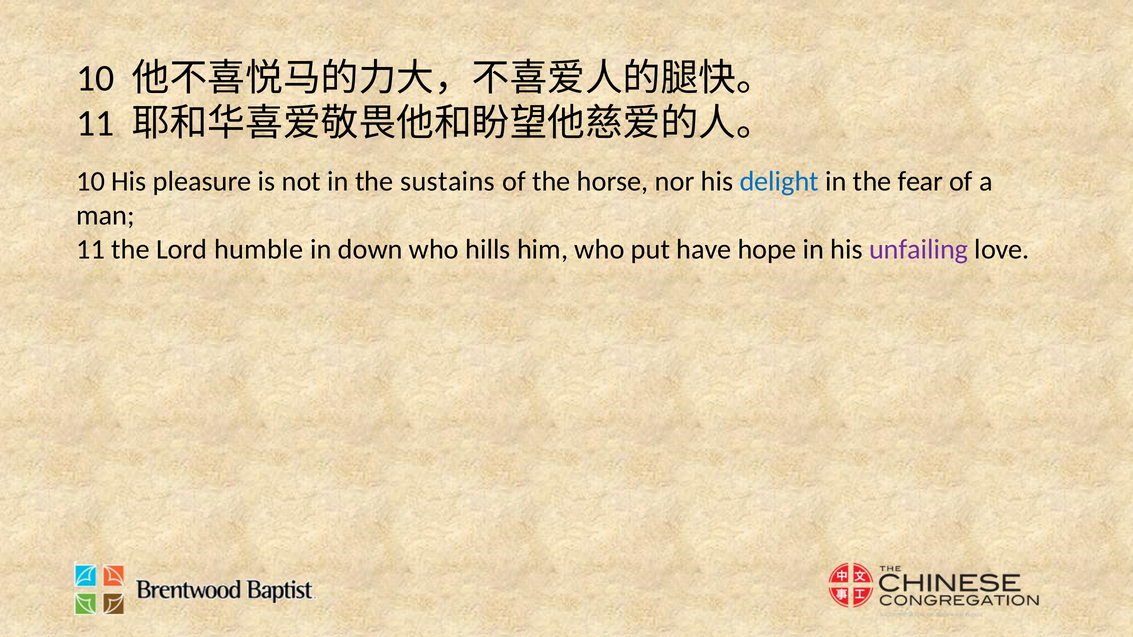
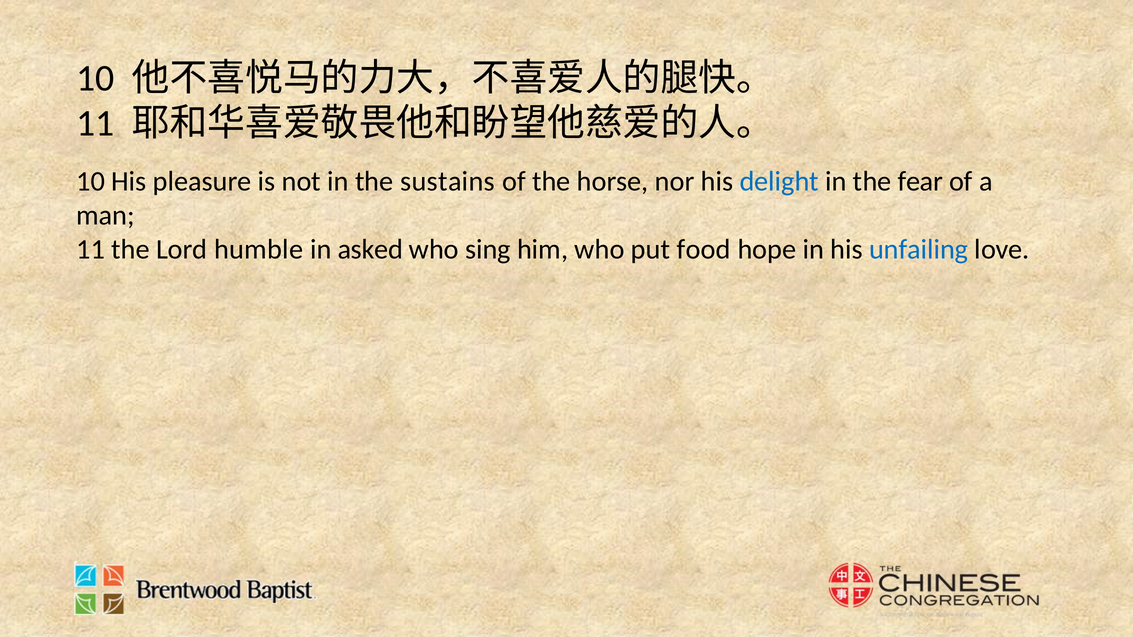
down: down -> asked (370, 249)
hills: hills -> sing (488, 249)
have: have -> food (704, 249)
unfailing colour: purple -> blue (919, 249)
